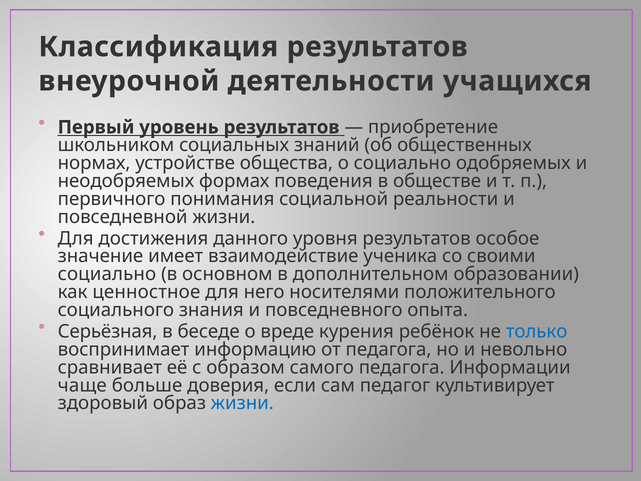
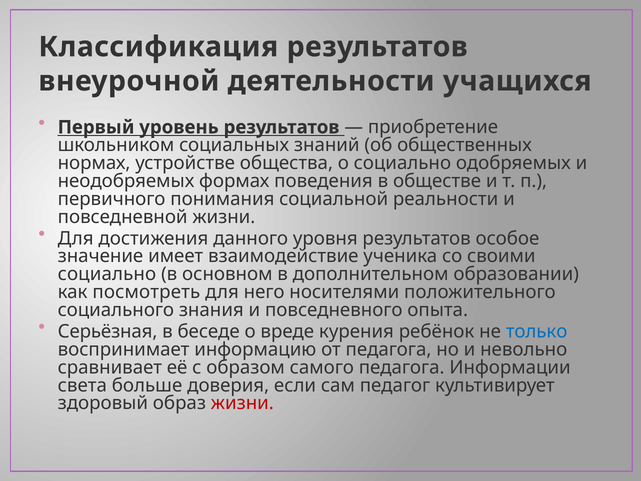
ценностное: ценностное -> посмотреть (146, 292)
чаще: чаще -> света (82, 385)
жизни colour: blue -> red (242, 403)
